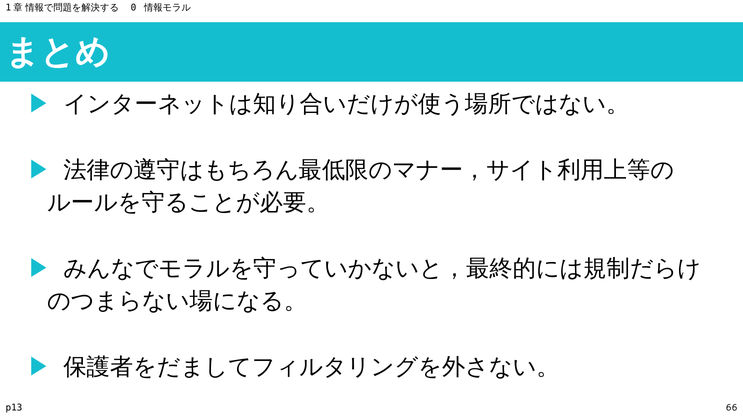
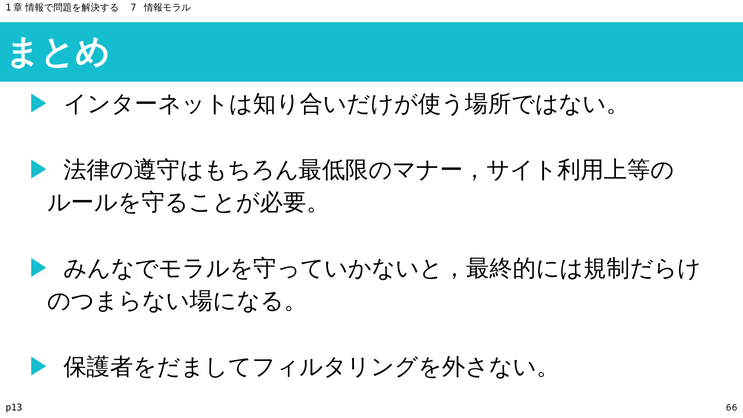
0: 0 -> 7 (133, 8)
